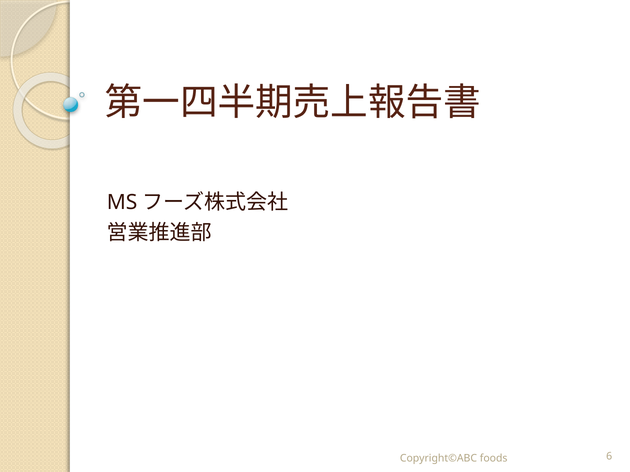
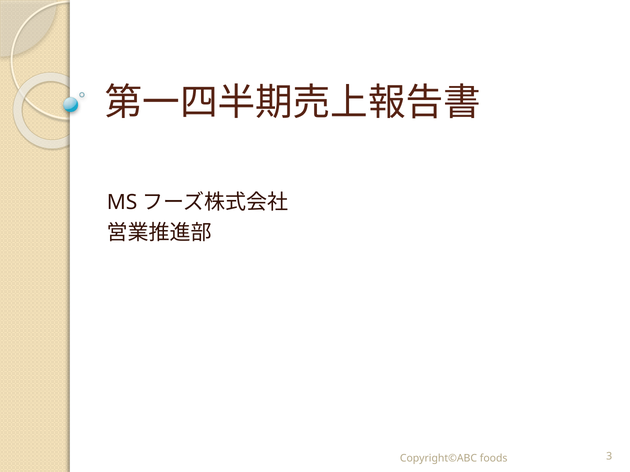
6: 6 -> 3 (609, 457)
